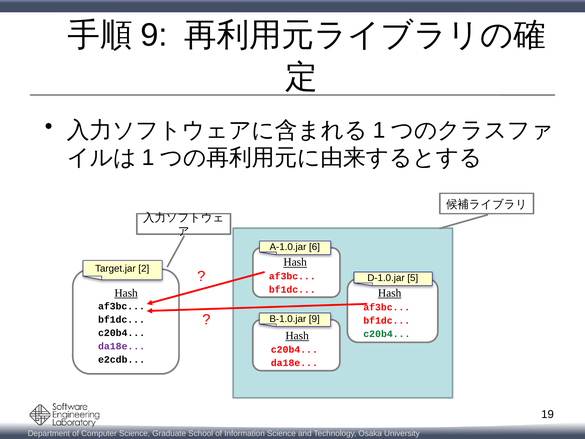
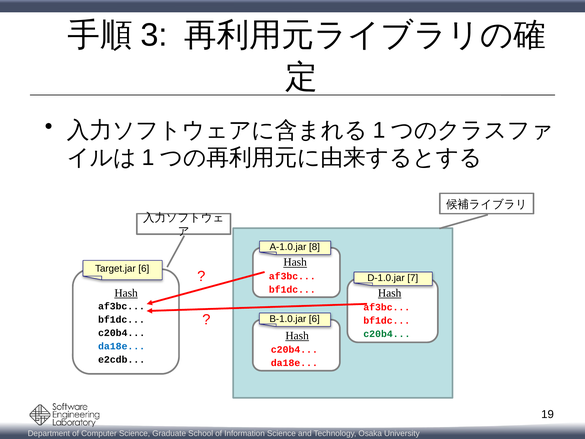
9: 9 -> 3 (154, 35)
6: 6 -> 8 (314, 247)
Target.jar 2: 2 -> 6 (144, 269)
5: 5 -> 7 (413, 278)
B-1.0.jar 9: 9 -> 6 (314, 319)
da18e colour: purple -> blue (122, 346)
